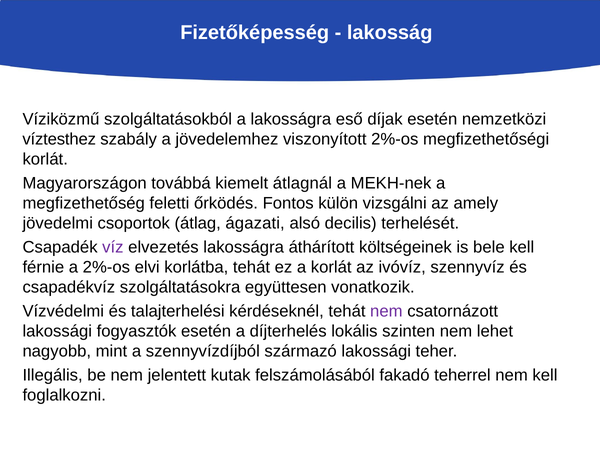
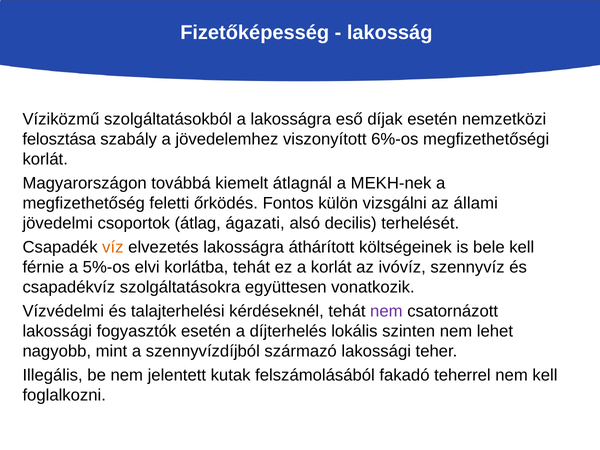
víztesthez: víztesthez -> felosztása (59, 139)
viszonyított 2%-os: 2%-os -> 6%-os (395, 139)
amely: amely -> állami (476, 203)
víz colour: purple -> orange (113, 247)
a 2%-os: 2%-os -> 5%-os (106, 267)
